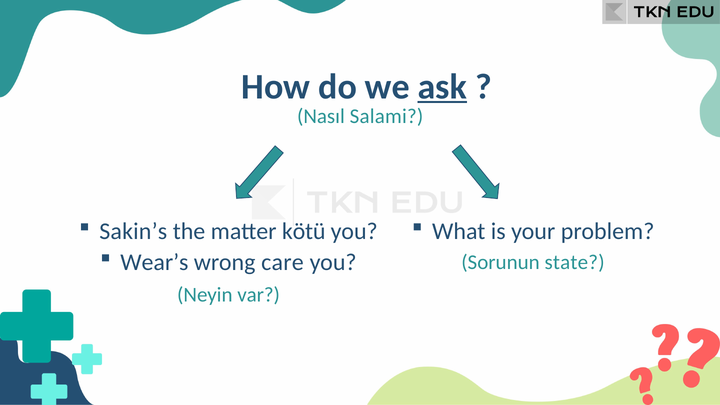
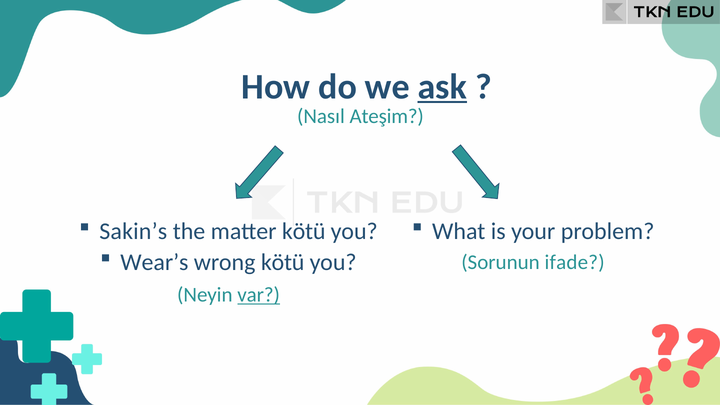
Salami: Salami -> Ateşim (387, 117)
wrong care: care -> kötü (283, 262)
state: state -> ifade (575, 262)
var underline: none -> present (259, 295)
